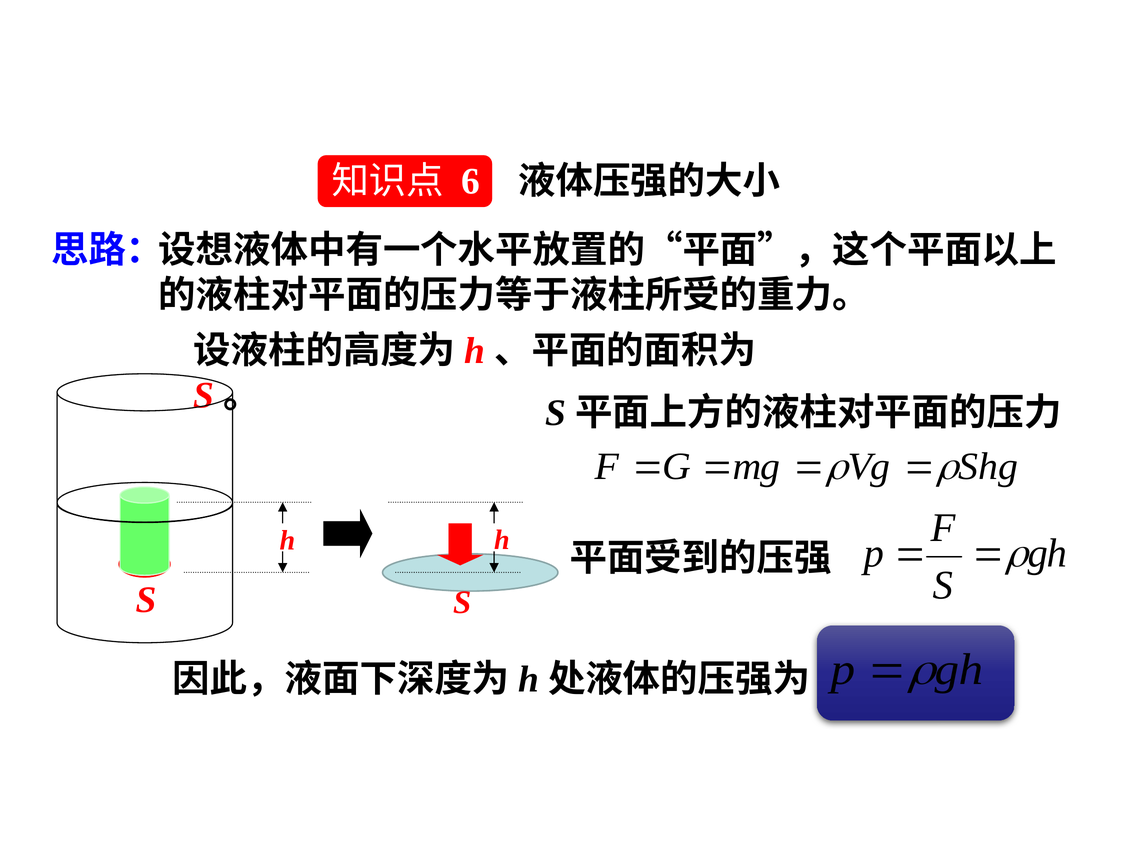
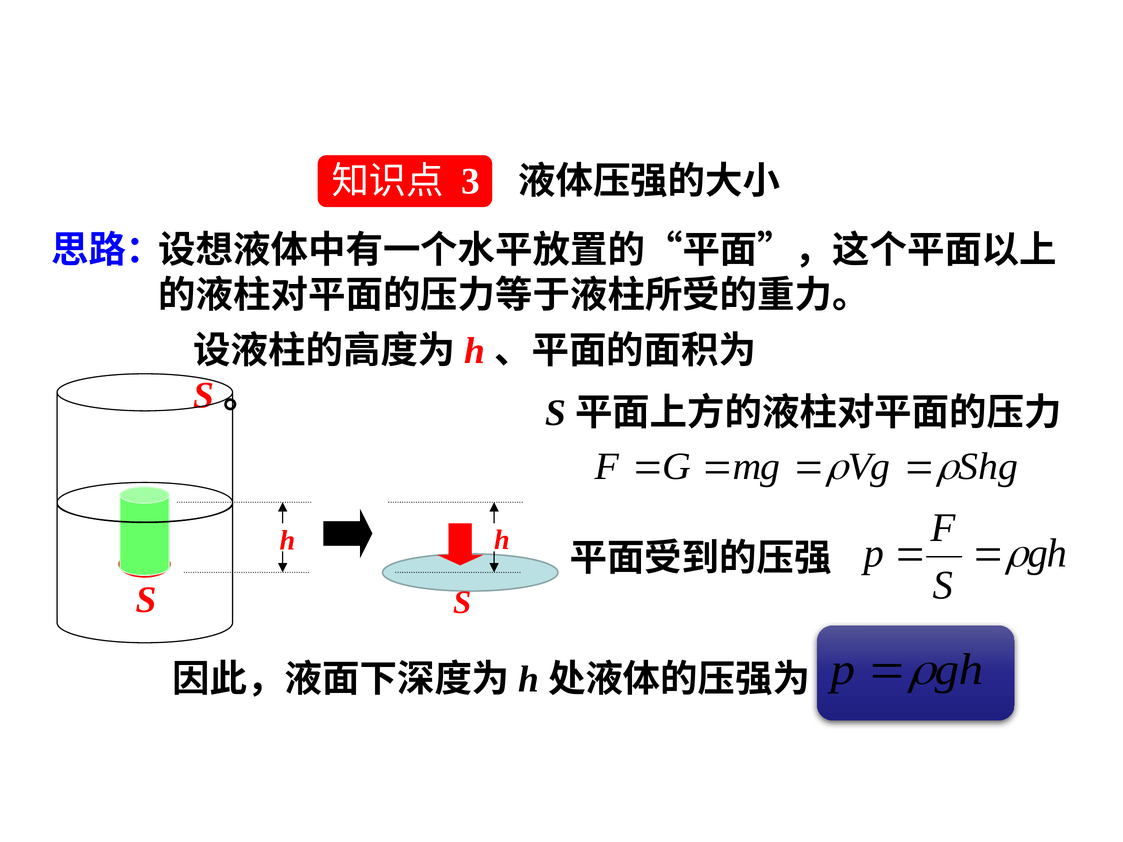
6: 6 -> 3 (470, 182)
